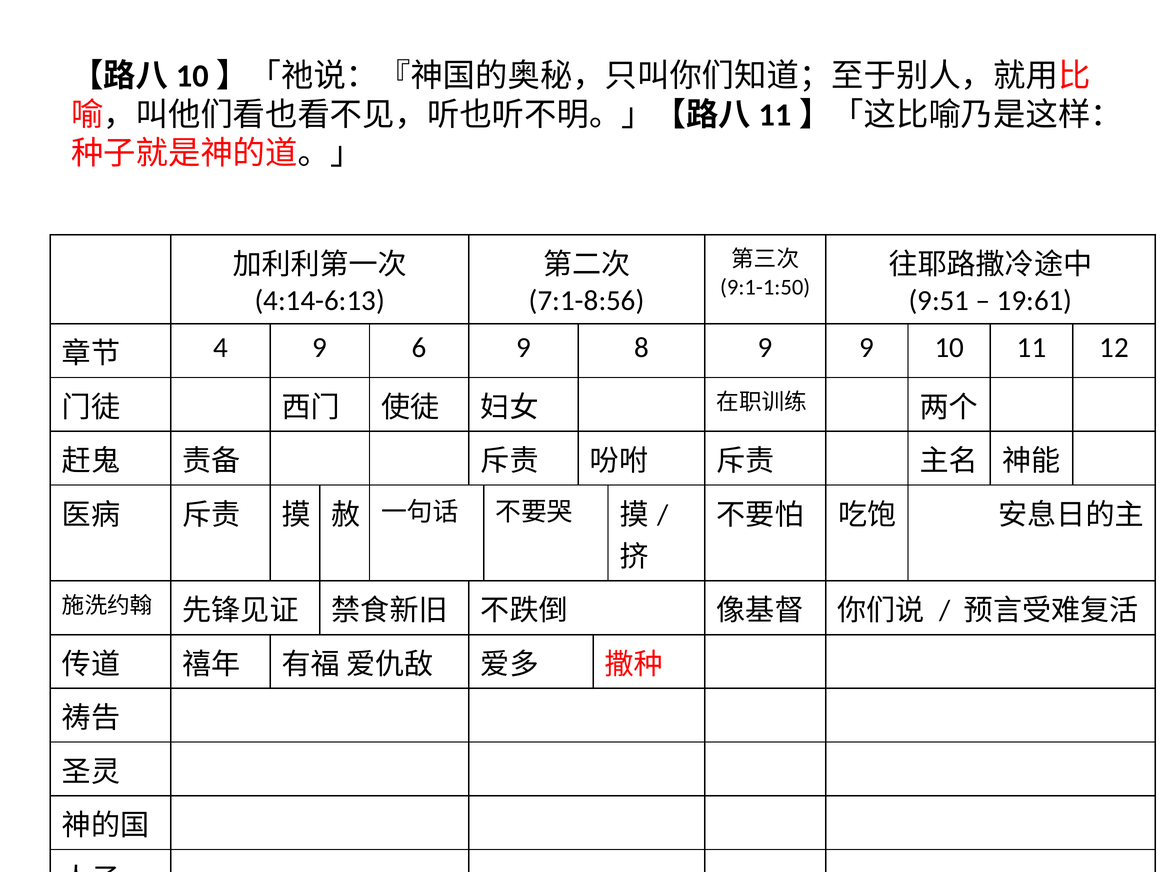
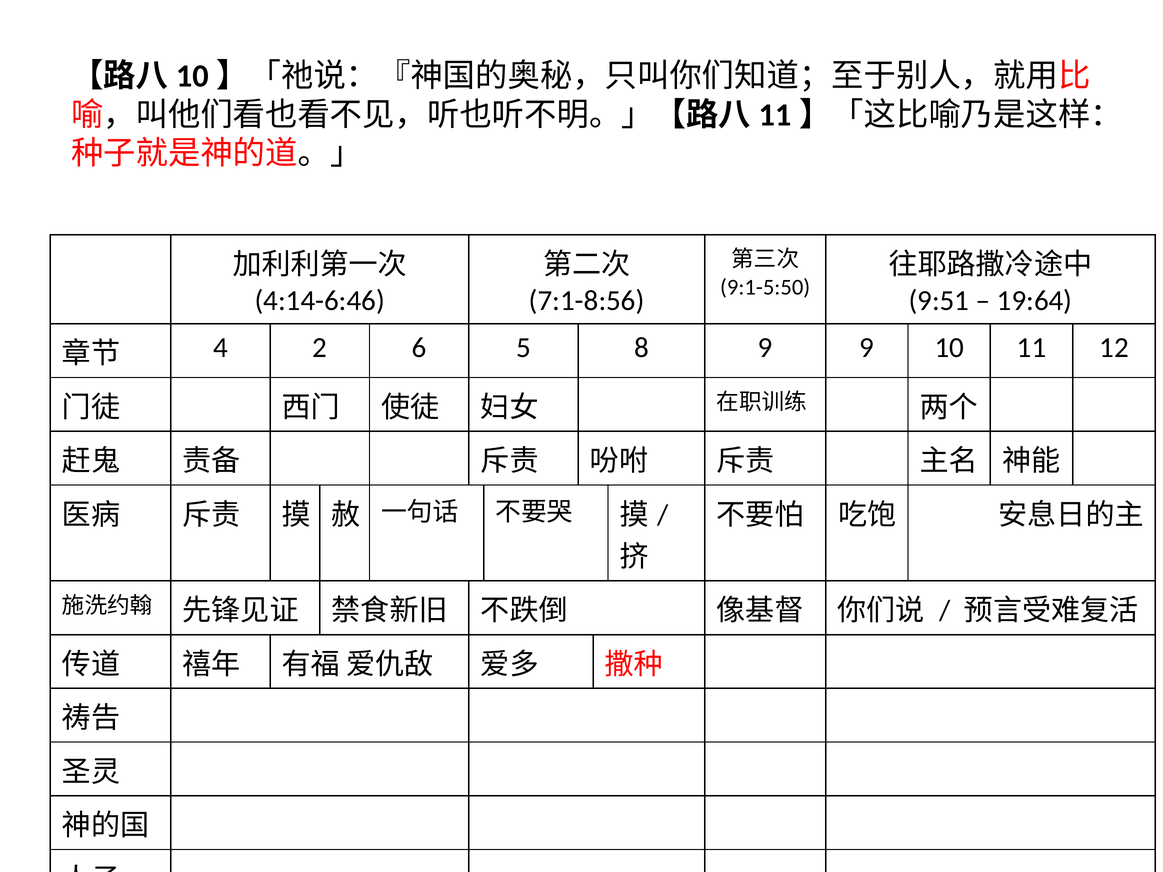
9:1-1:50: 9:1-1:50 -> 9:1-5:50 (765, 287)
4:14-6:13: 4:14-6:13 -> 4:14-6:46 (320, 301)
19:61: 19:61 -> 19:64 (1035, 301)
4 9: 9 -> 2 (320, 348)
6 9: 9 -> 5 (524, 348)
